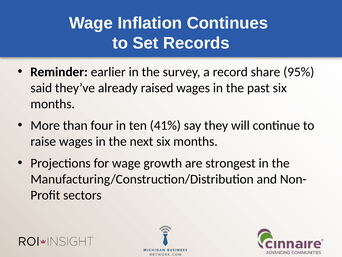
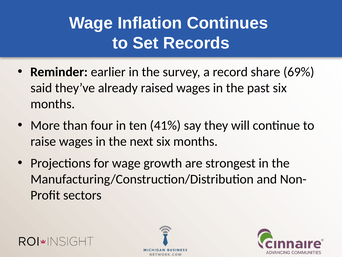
95%: 95% -> 69% (299, 72)
